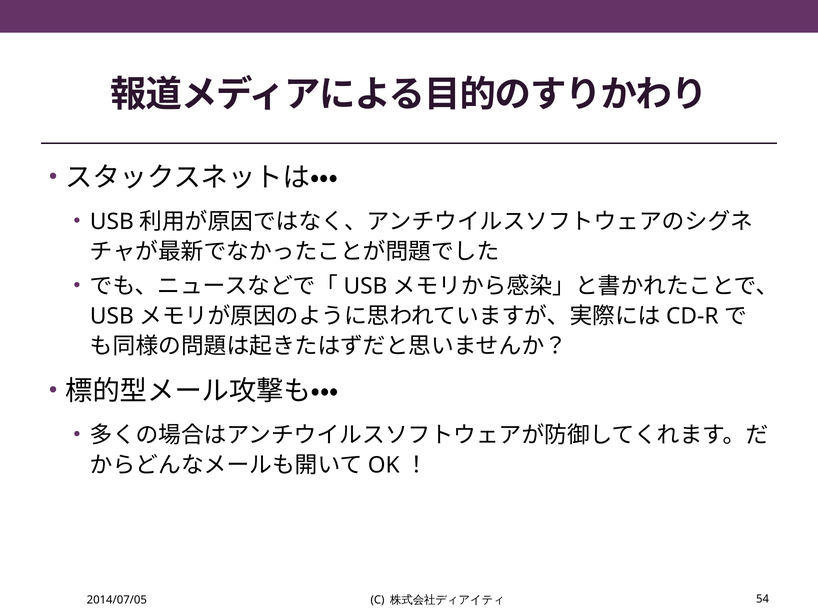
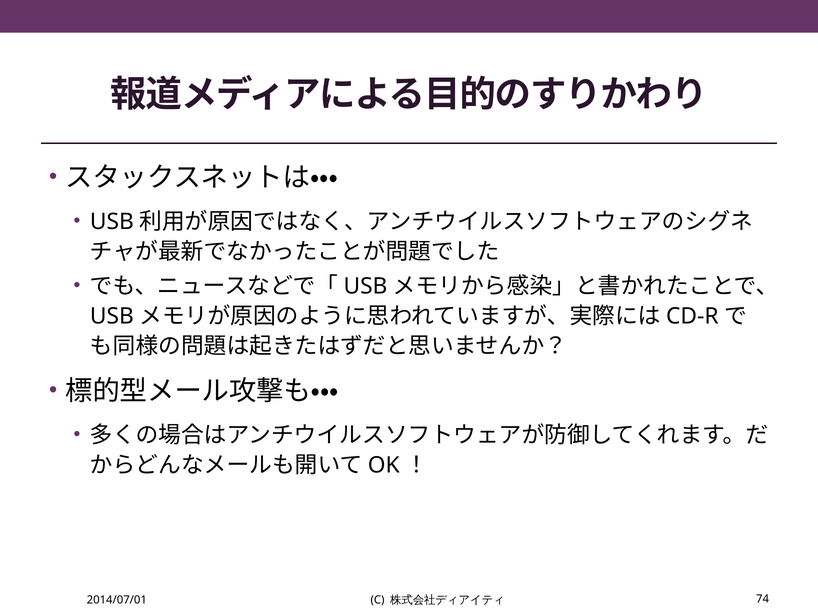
2014/07/05: 2014/07/05 -> 2014/07/01 (117, 600)
54: 54 -> 74 (763, 599)
